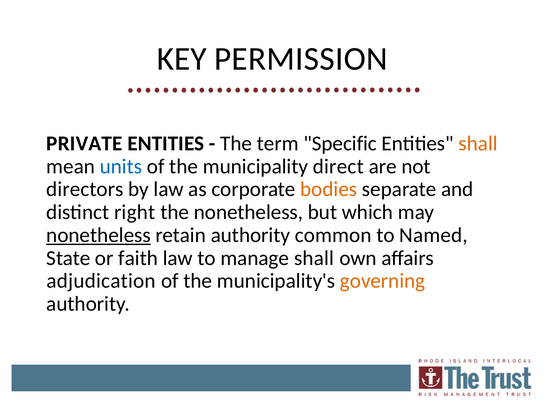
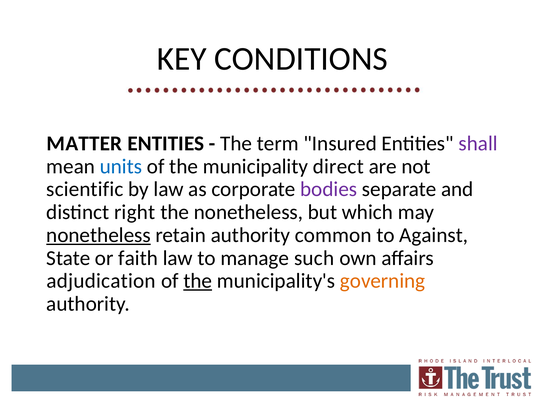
PERMISSION: PERMISSION -> CONDITIONS (301, 59)
PRIVATE: PRIVATE -> MATTER (84, 143)
Specific: Specific -> Insured (340, 143)
shall colour: orange -> purple (478, 143)
directors: directors -> scientific (85, 189)
bodies colour: orange -> purple (329, 189)
Named: Named -> Against (434, 235)
manage shall: shall -> such (314, 258)
the underline: none -> present (198, 281)
